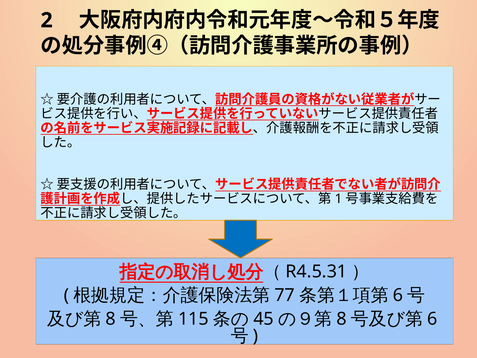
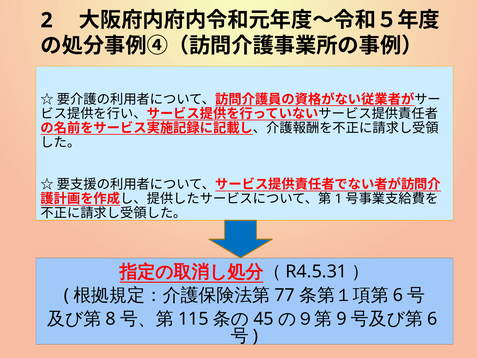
8: 8 -> 9 (342, 319)
